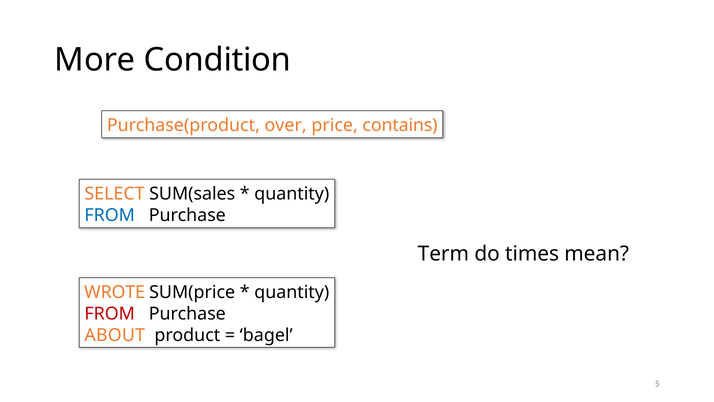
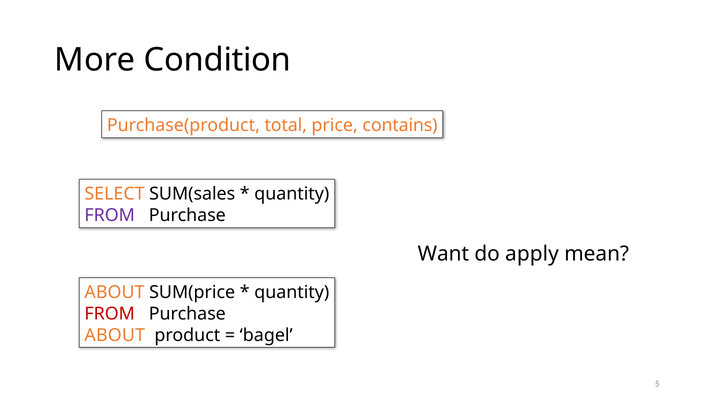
over: over -> total (286, 125)
FROM colour: blue -> purple (110, 215)
Term: Term -> Want (443, 254)
times: times -> apply (532, 254)
WROTE: WROTE -> ABOUT (114, 292)
